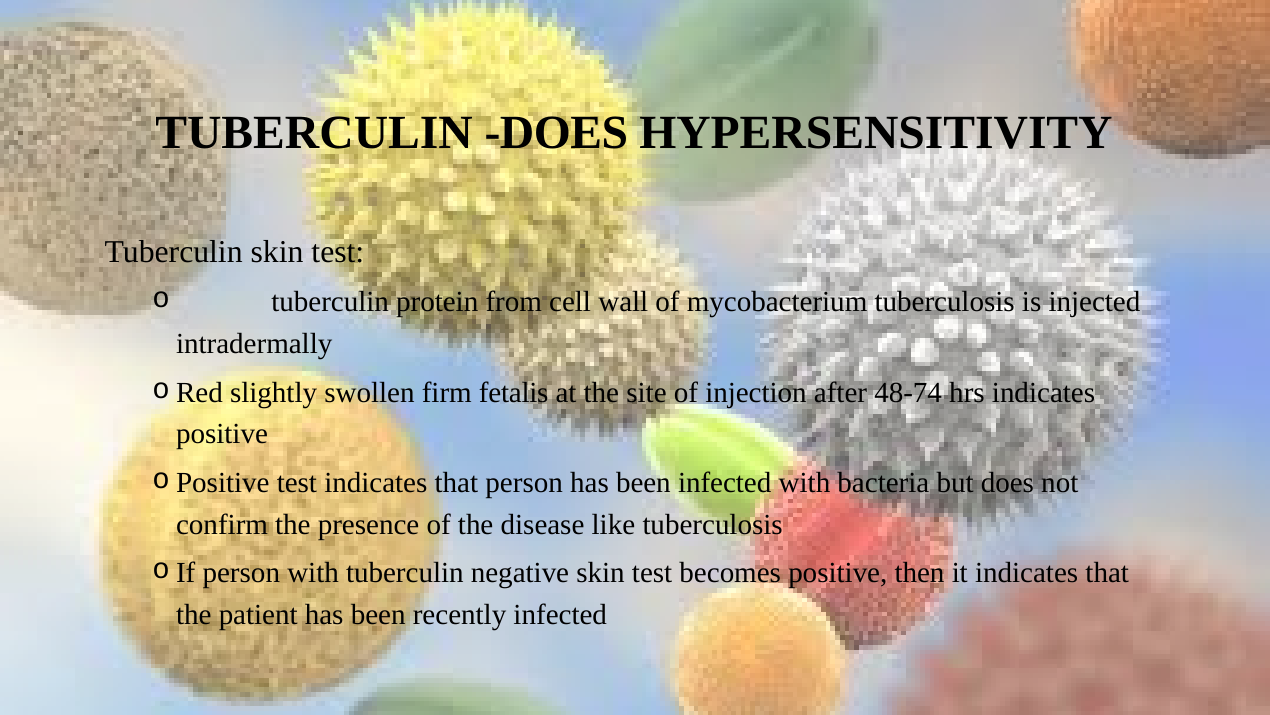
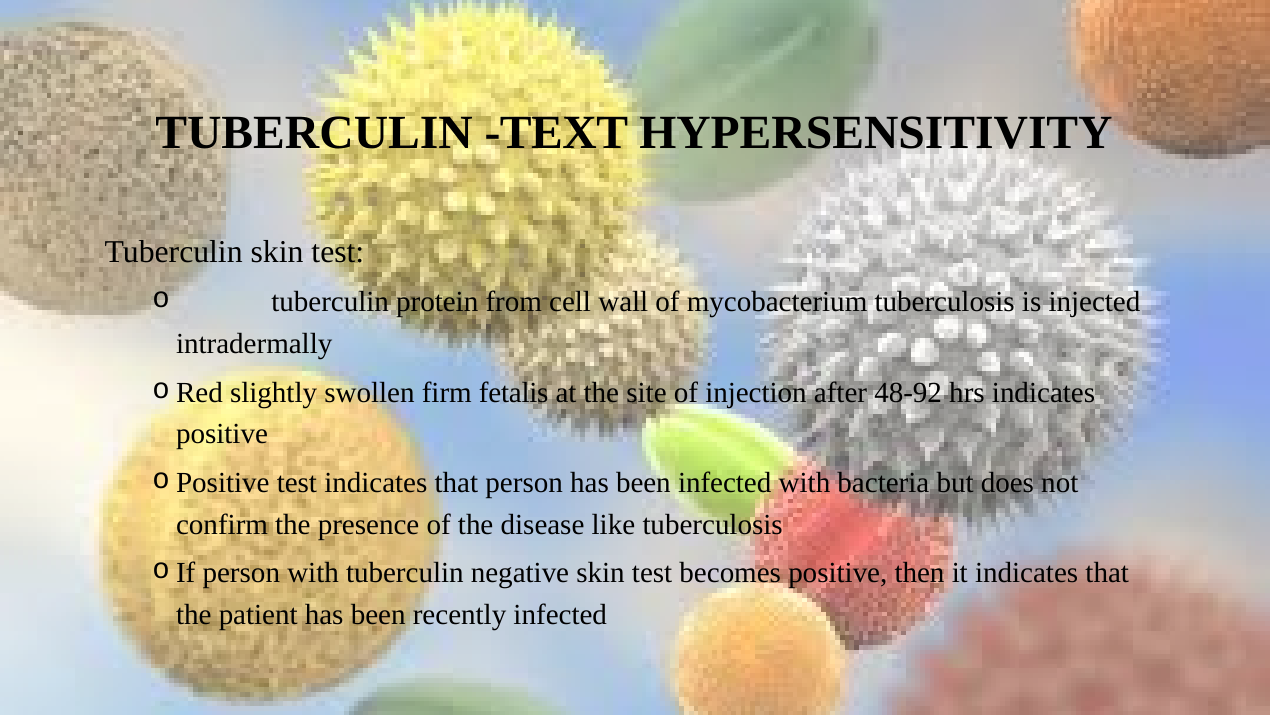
TUBERCULIN DOES: DOES -> TEXT (556, 132)
48-74: 48-74 -> 48-92 (908, 392)
